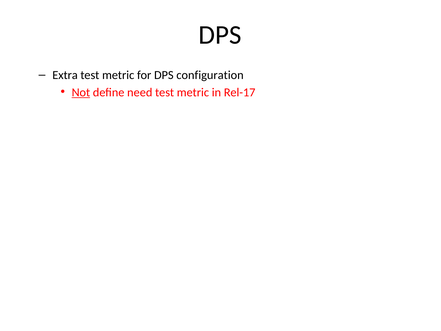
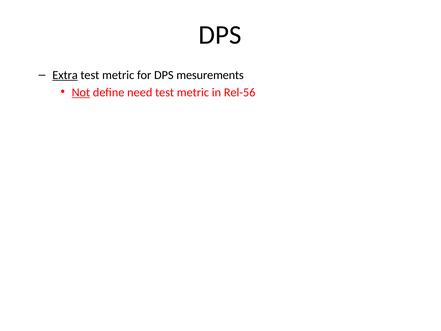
Extra underline: none -> present (65, 75)
configuration: configuration -> mesurements (210, 75)
Rel-17: Rel-17 -> Rel-56 (240, 92)
